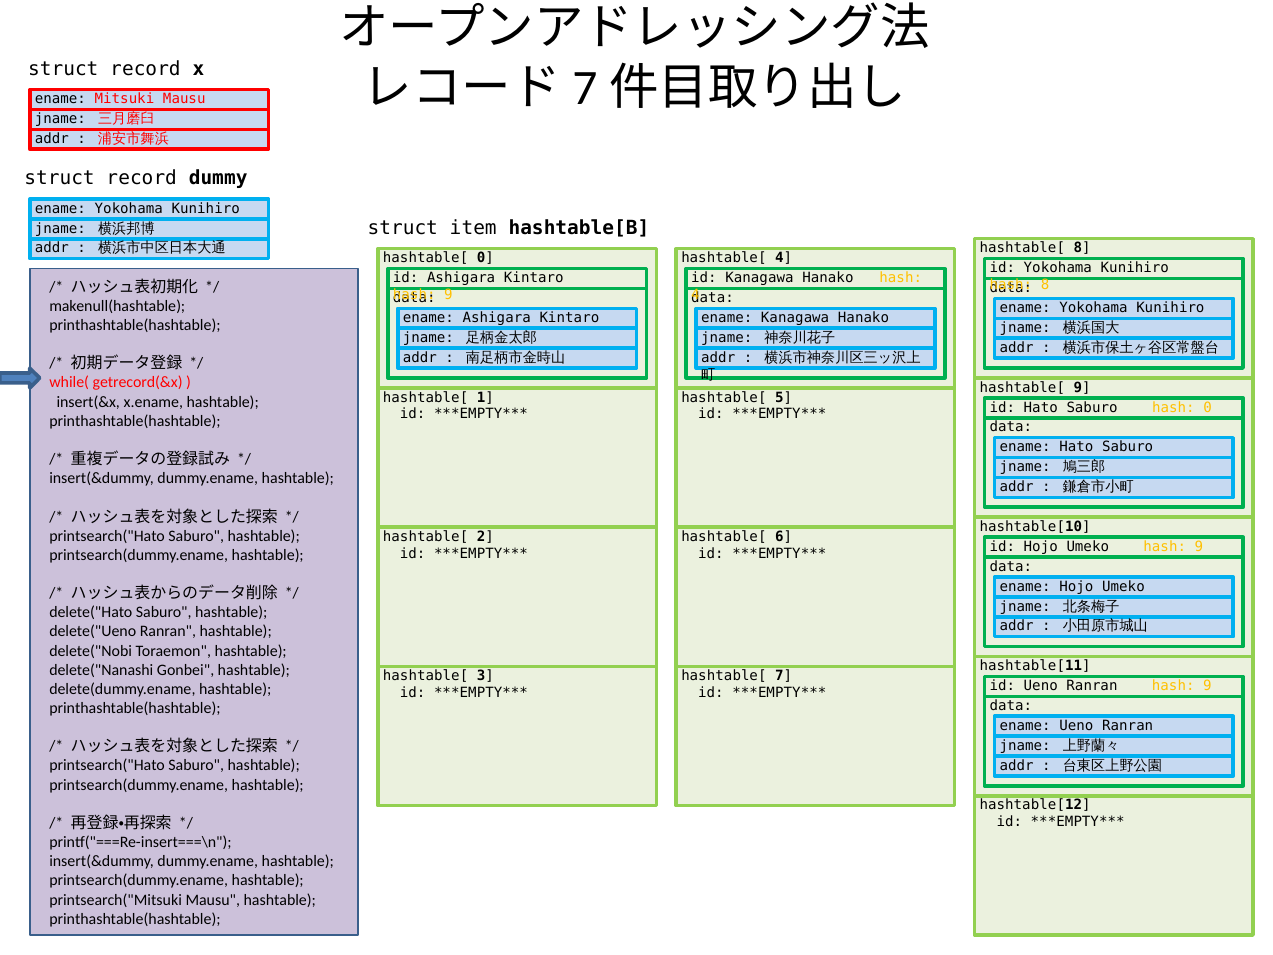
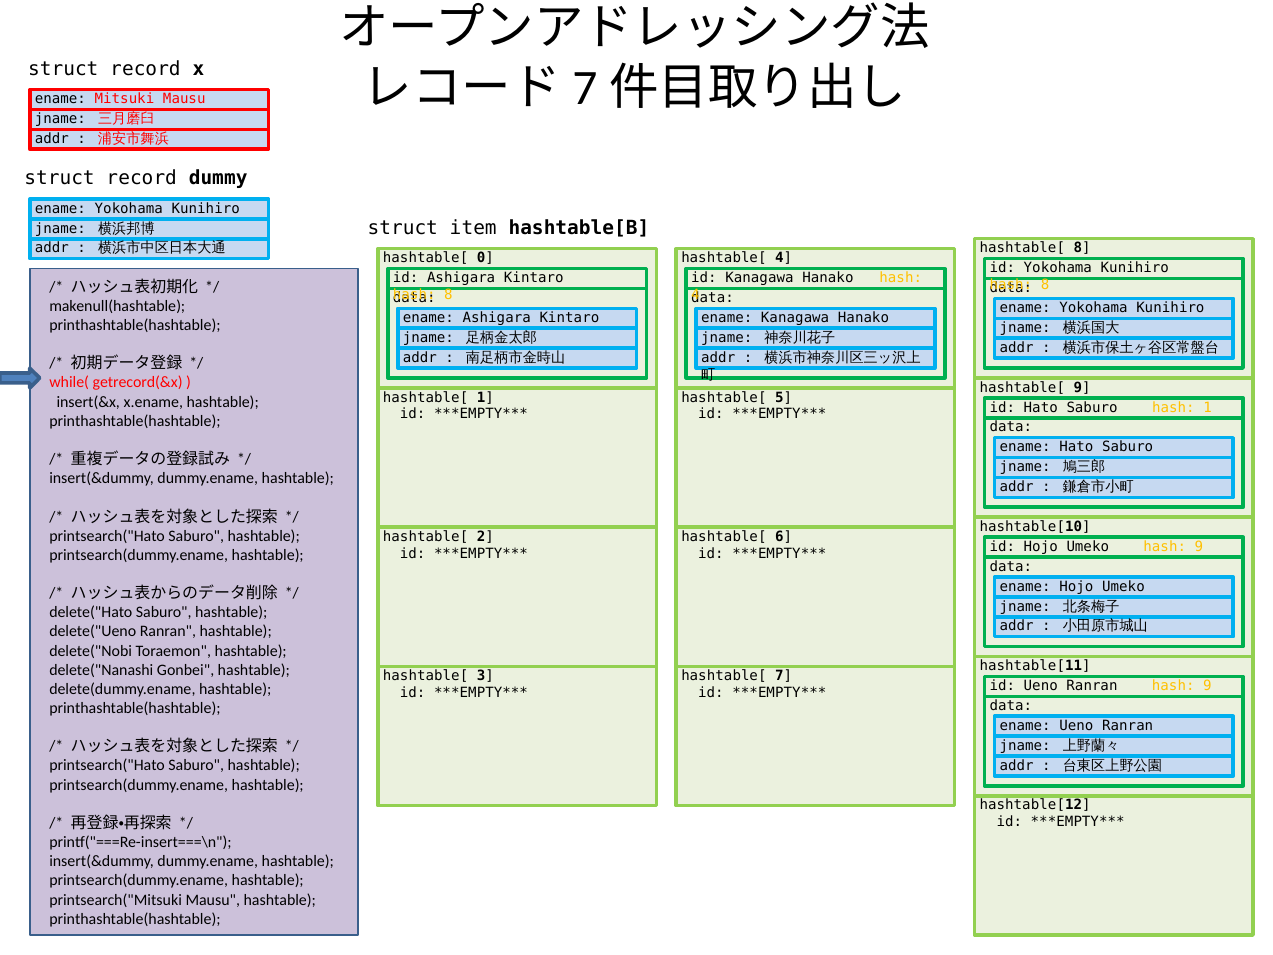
9: 9 -> 8 (448, 295)
hash 0: 0 -> 1 (1208, 407)
